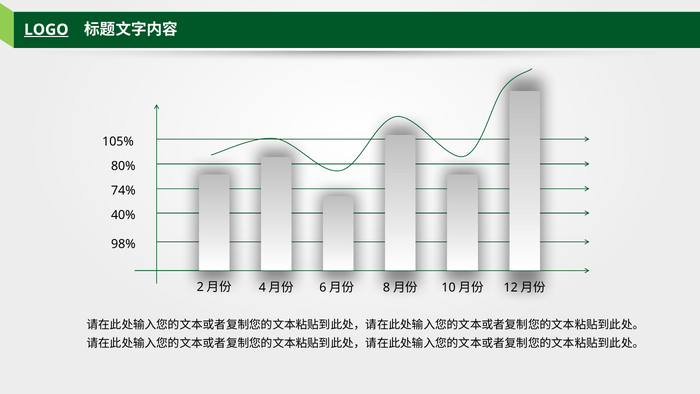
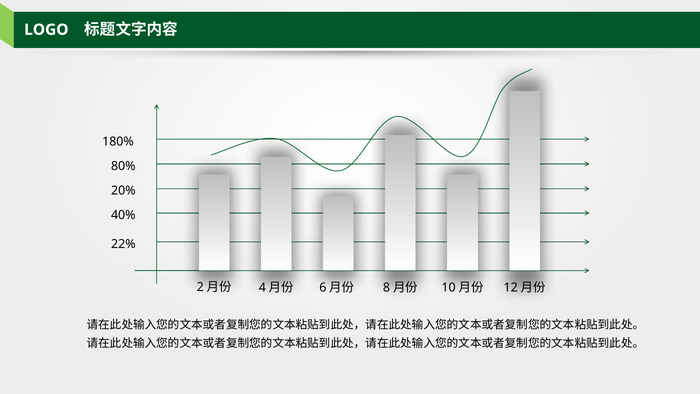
LOGO underline: present -> none (46, 30)
105%: 105% -> 180% (118, 141)
74%: 74% -> 20% (123, 191)
98%: 98% -> 22% (123, 244)
